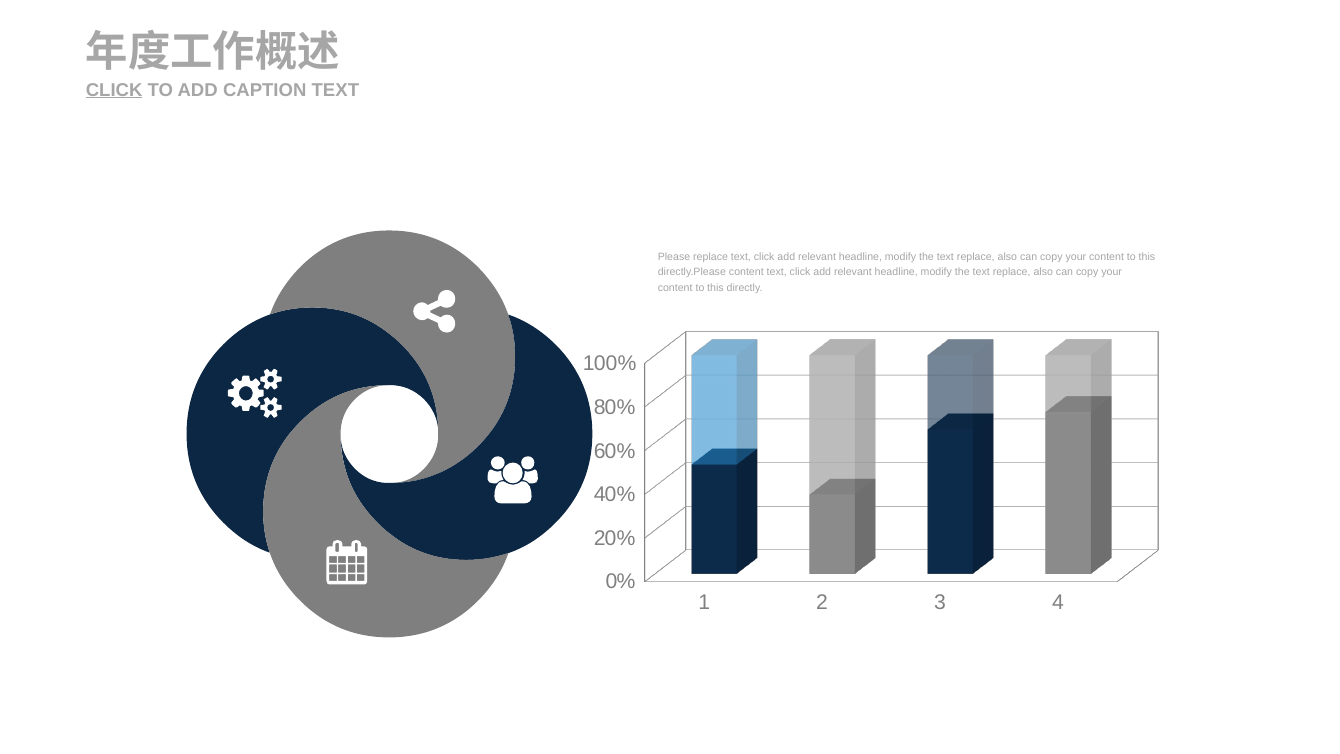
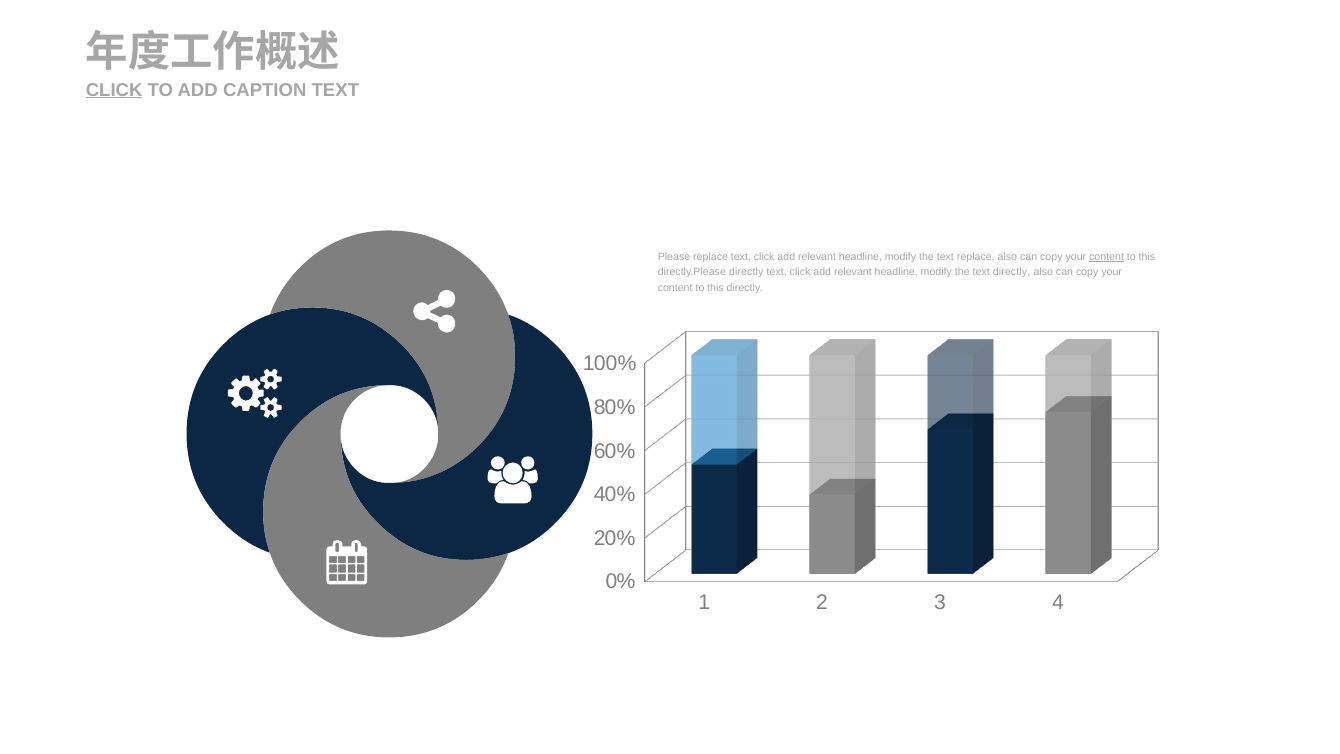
content underline: none -> present (1107, 257)
directly.Please content: content -> directly (746, 272)
replace: replace -> directly (1012, 272)
